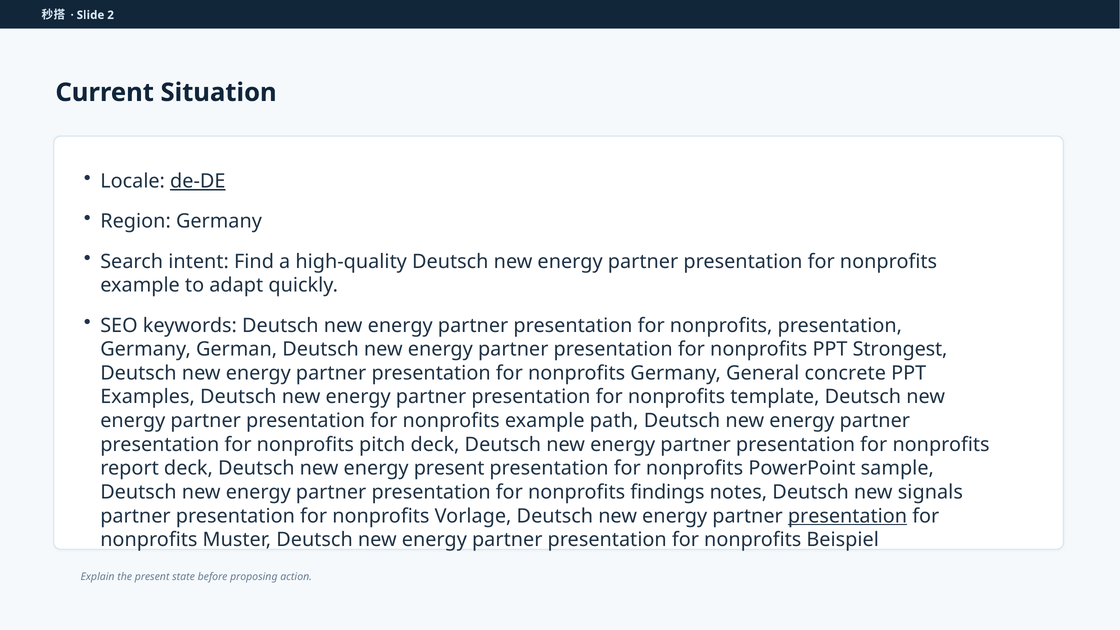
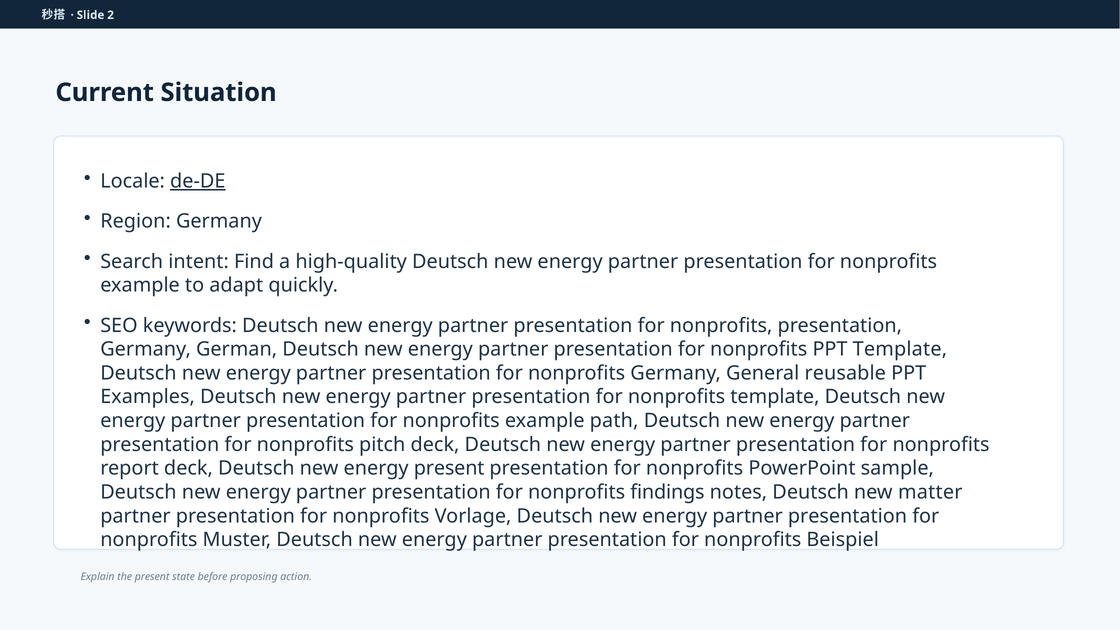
PPT Strongest: Strongest -> Template (900, 349)
concrete: concrete -> reusable (845, 373)
signals: signals -> matter (930, 492)
presentation underline: present -> none (847, 516)
